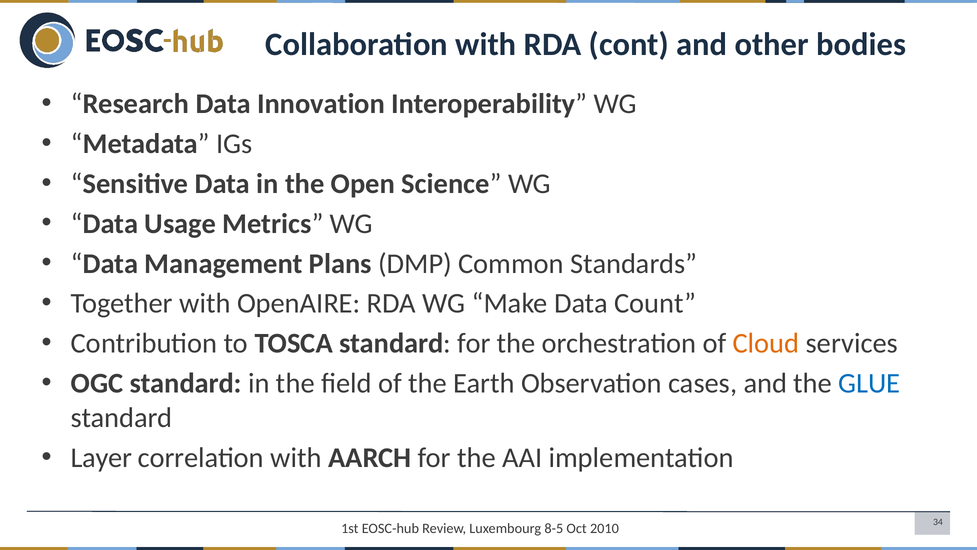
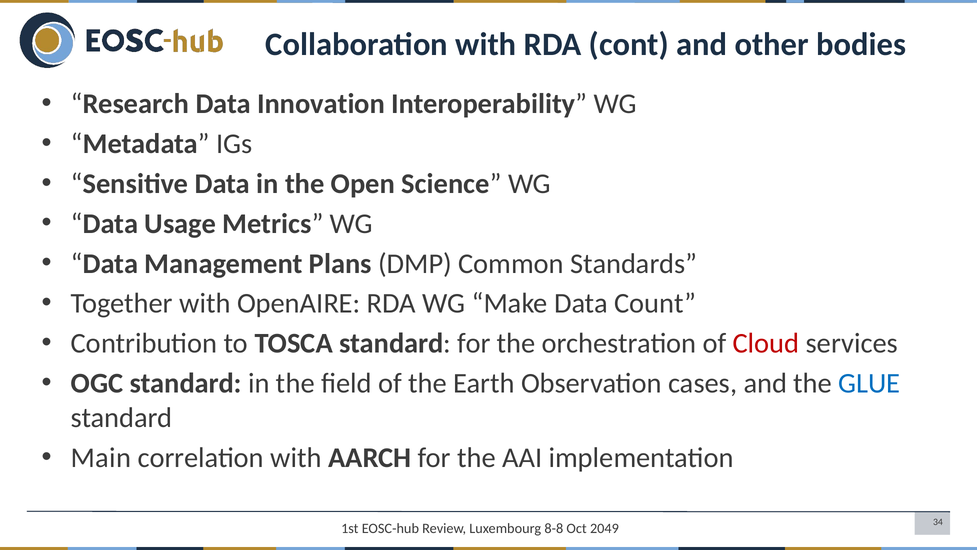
Cloud colour: orange -> red (766, 343)
Layer: Layer -> Main (101, 457)
8-5: 8-5 -> 8-8 (554, 528)
2010: 2010 -> 2049 (604, 528)
